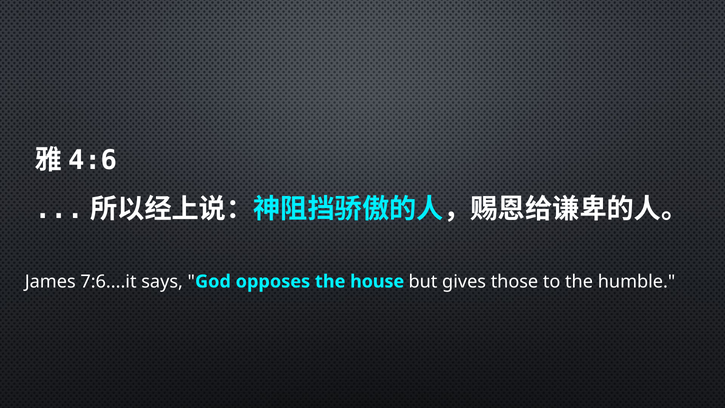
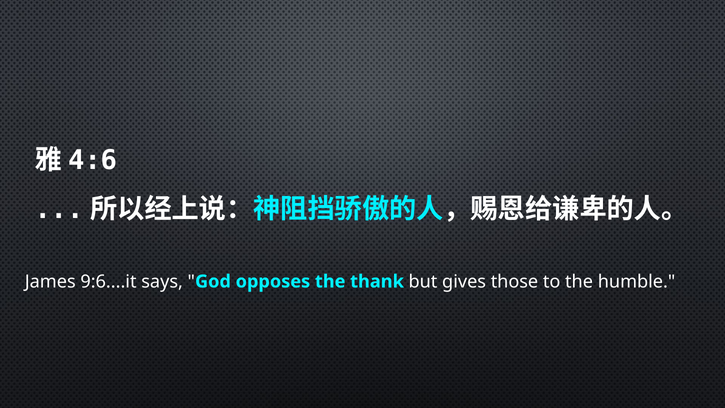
7:6....it: 7:6....it -> 9:6....it (108, 281)
house: house -> thank (377, 281)
